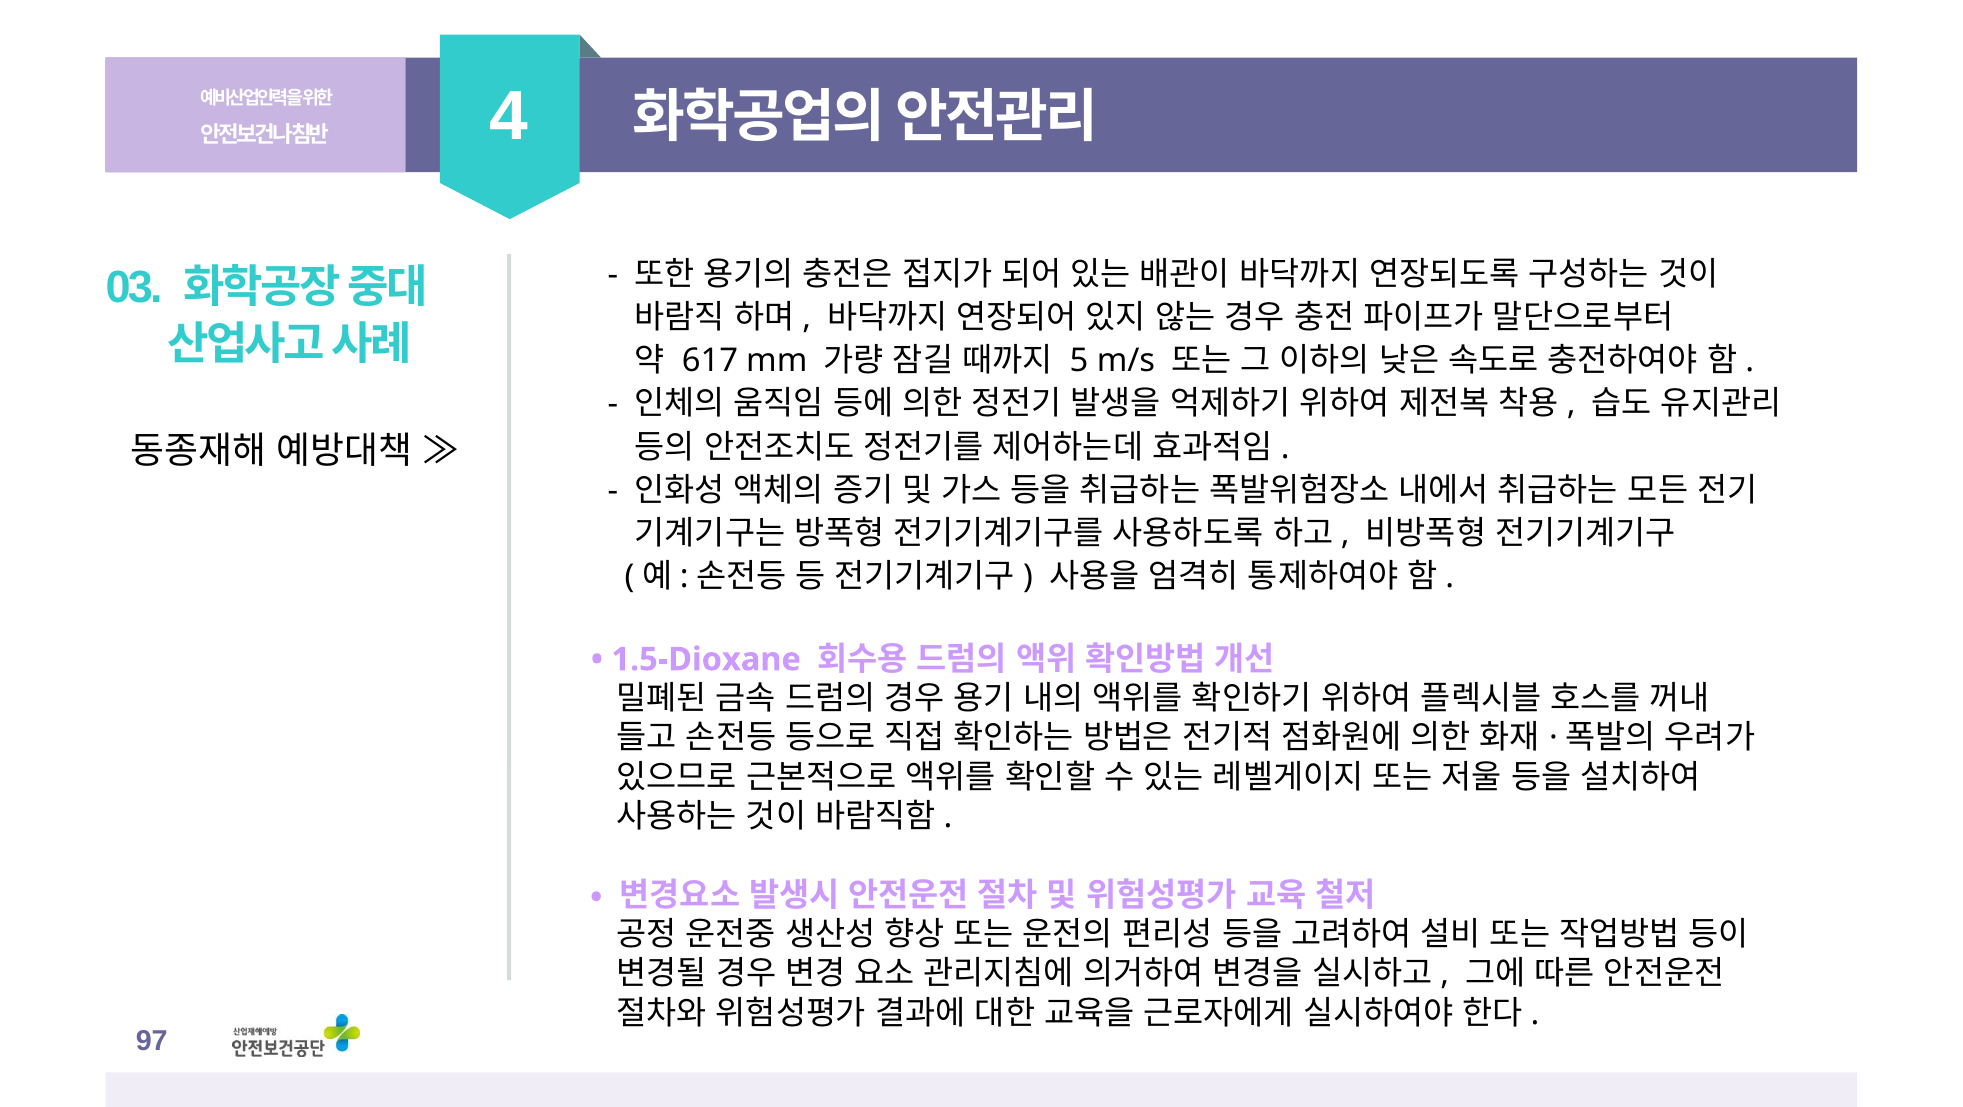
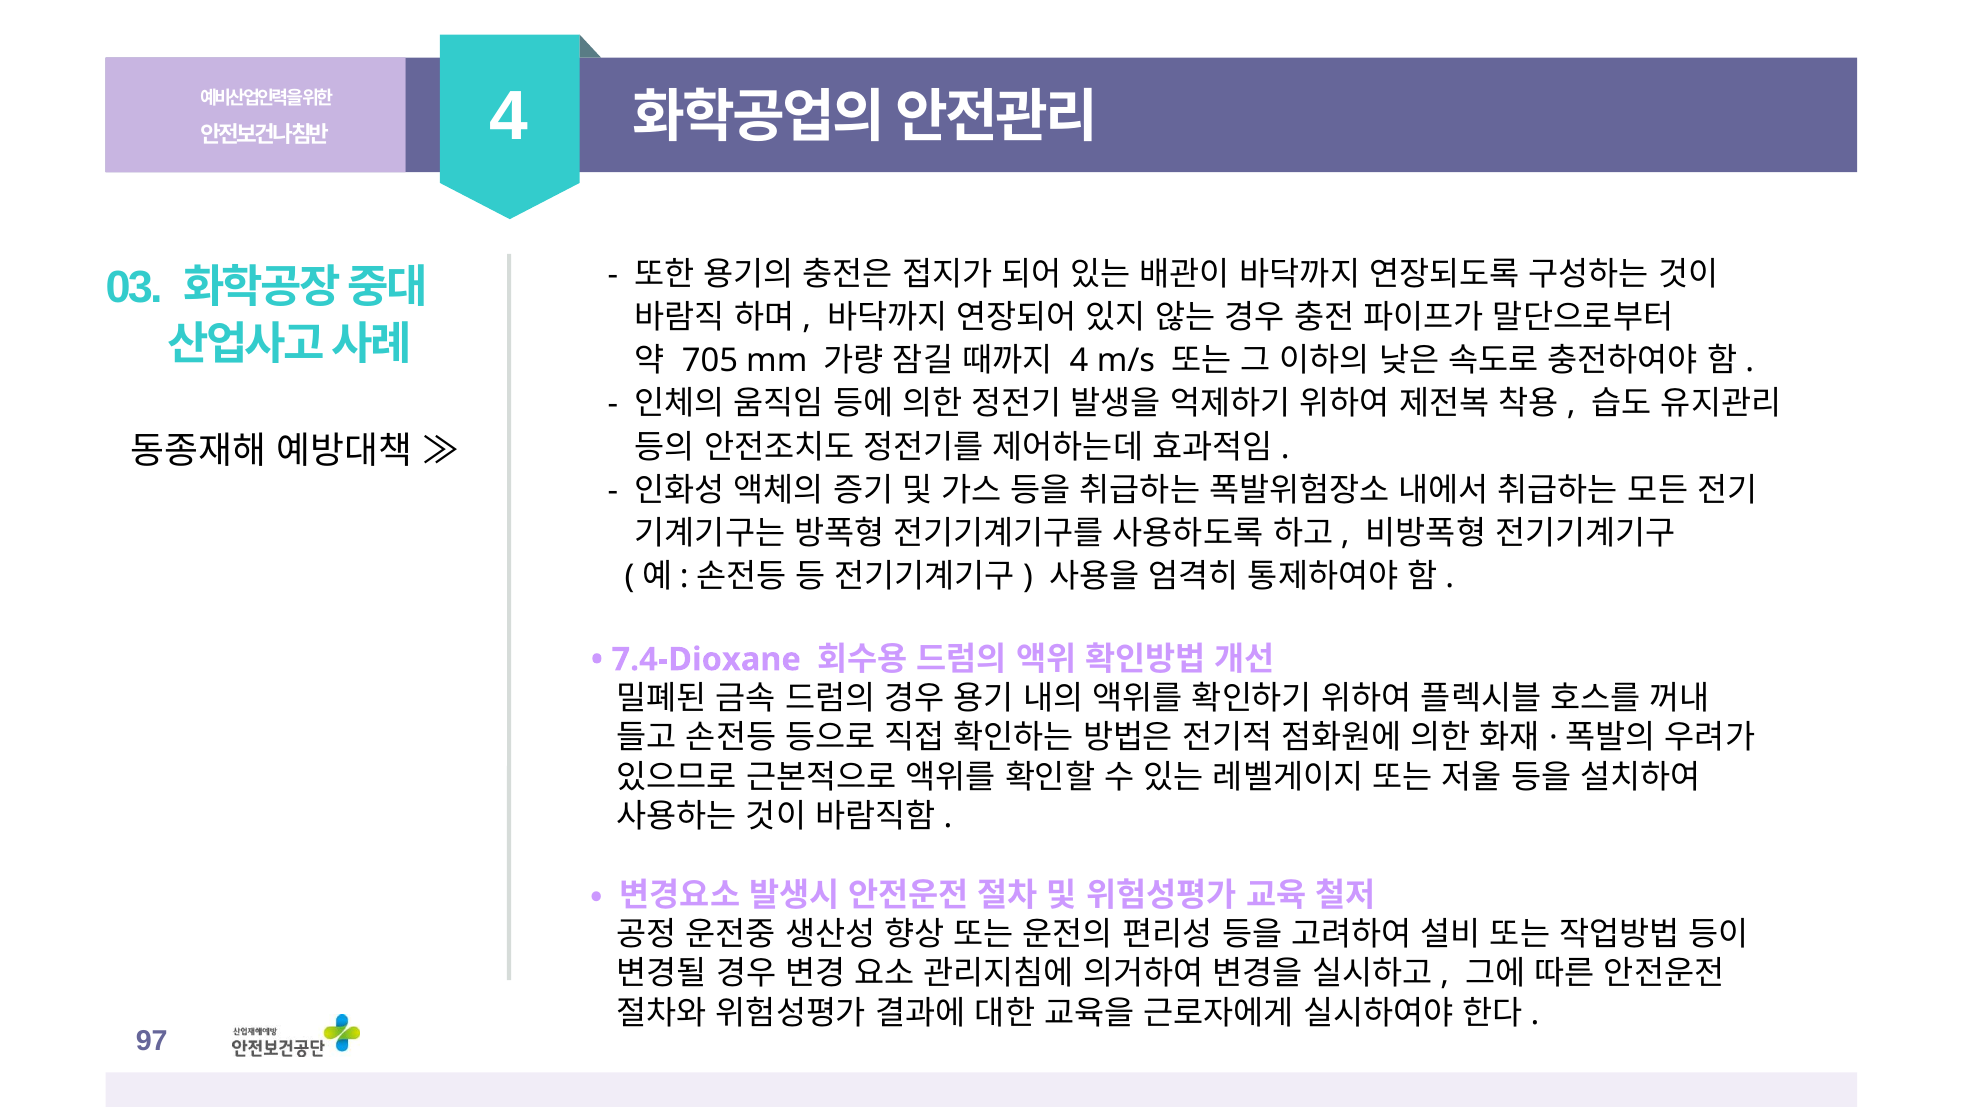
617: 617 -> 705 (710, 361)
5: 5 -> 4 (1079, 361)
1.5-Dioxane: 1.5-Dioxane -> 7.4-Dioxane (706, 659)
